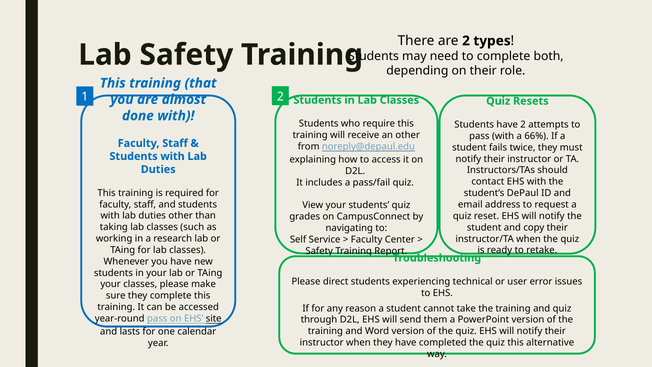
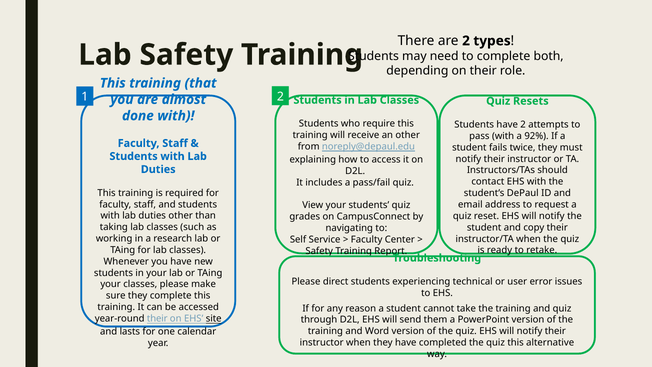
66%: 66% -> 92% (537, 136)
year-round pass: pass -> their (157, 318)
